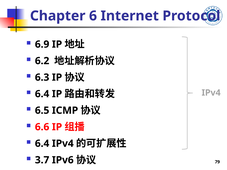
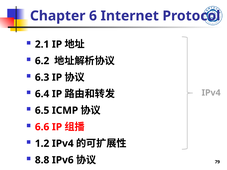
6.9: 6.9 -> 2.1 (42, 44)
6.4: 6.4 -> 1.2 (42, 144)
3.7: 3.7 -> 8.8 (42, 160)
